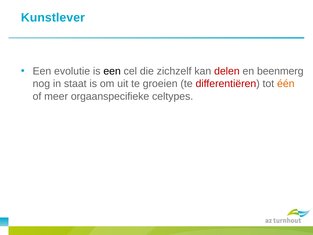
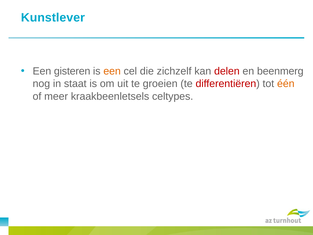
evolutie: evolutie -> gisteren (72, 71)
een colour: black -> orange (112, 71)
orgaanspecifieke: orgaanspecifieke -> kraakbeenletsels (110, 96)
